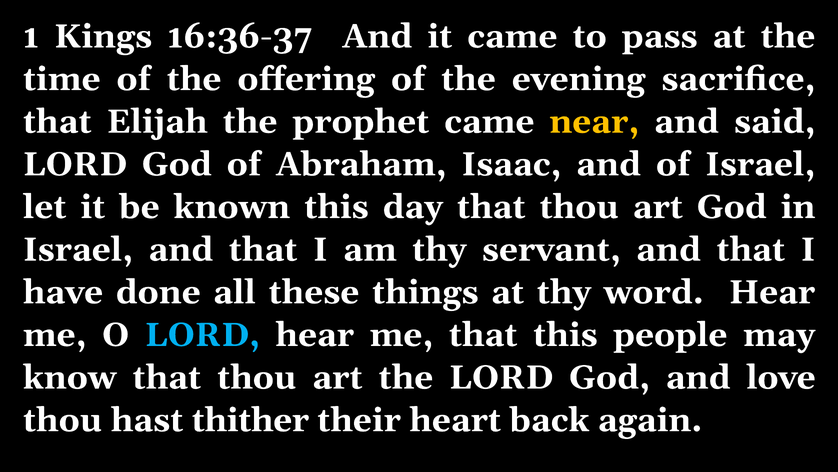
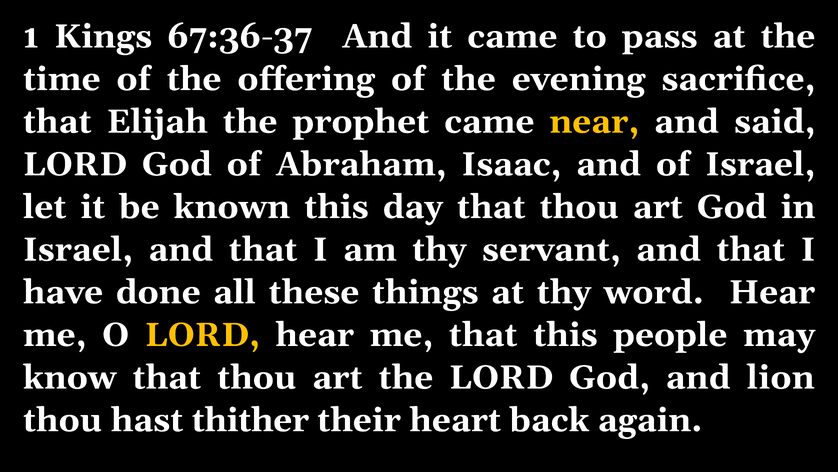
16:36-37: 16:36-37 -> 67:36-37 (240, 36)
LORD colour: light blue -> yellow (202, 335)
love: love -> lion (781, 377)
